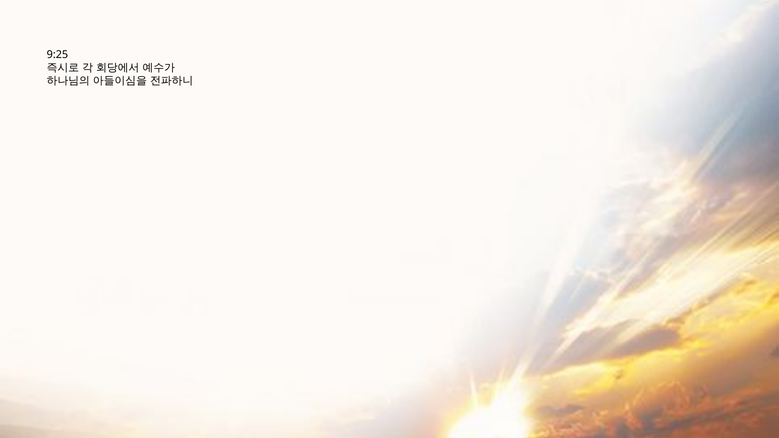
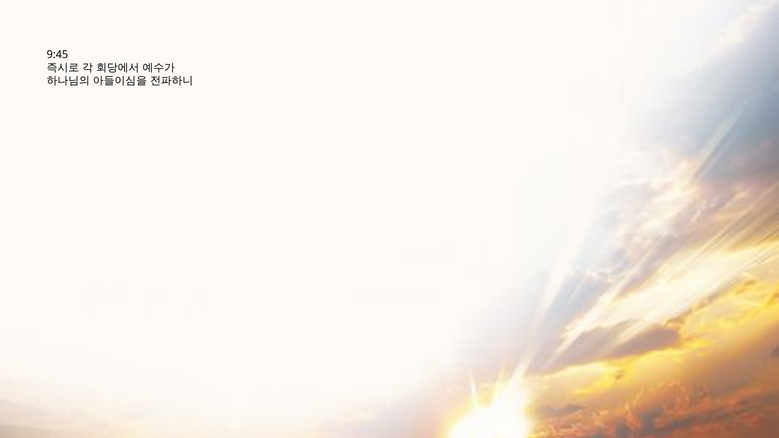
9:25: 9:25 -> 9:45 (57, 55)
